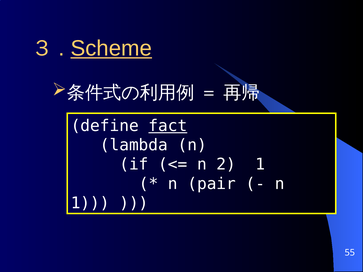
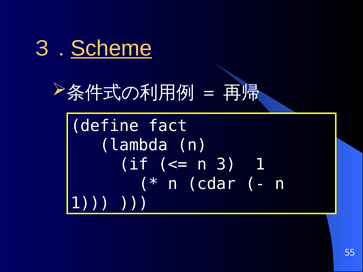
fact underline: present -> none (168, 126)
2: 2 -> 3 (226, 165)
pair: pair -> cdar (212, 184)
